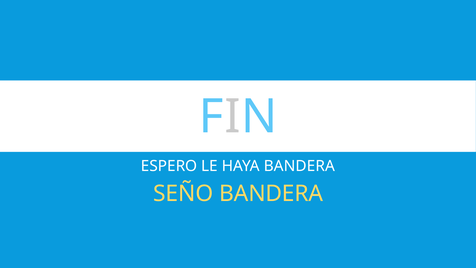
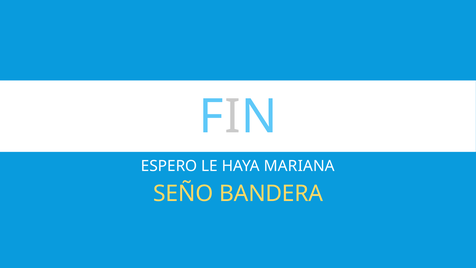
HAYA BANDERA: BANDERA -> MARIANA (299, 166)
